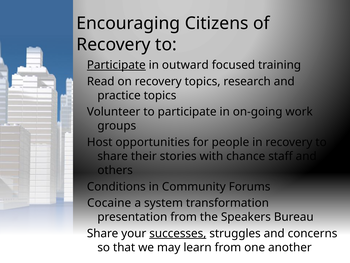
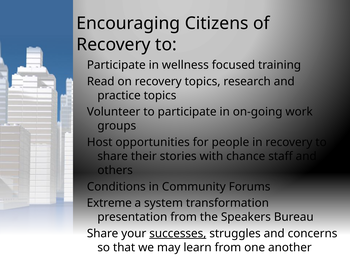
Participate underline: present -> none (116, 65)
outward: outward -> wellness (185, 65)
Cocaine: Cocaine -> Extreme (109, 203)
